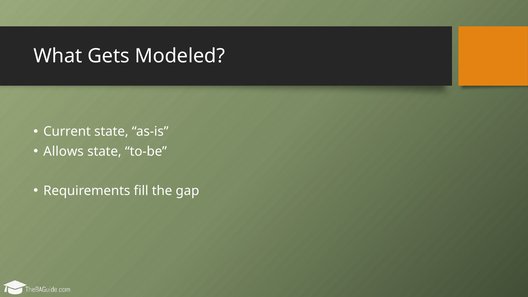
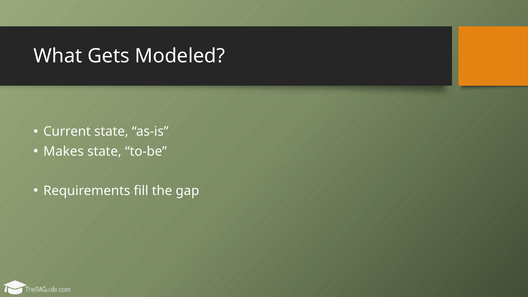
Allows: Allows -> Makes (64, 151)
